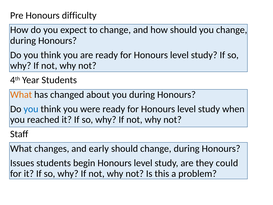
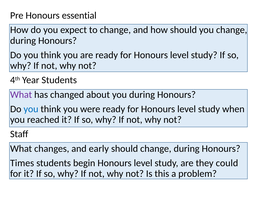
difficulty: difficulty -> essential (79, 15)
What colour: orange -> purple (21, 94)
Issues: Issues -> Times (22, 163)
